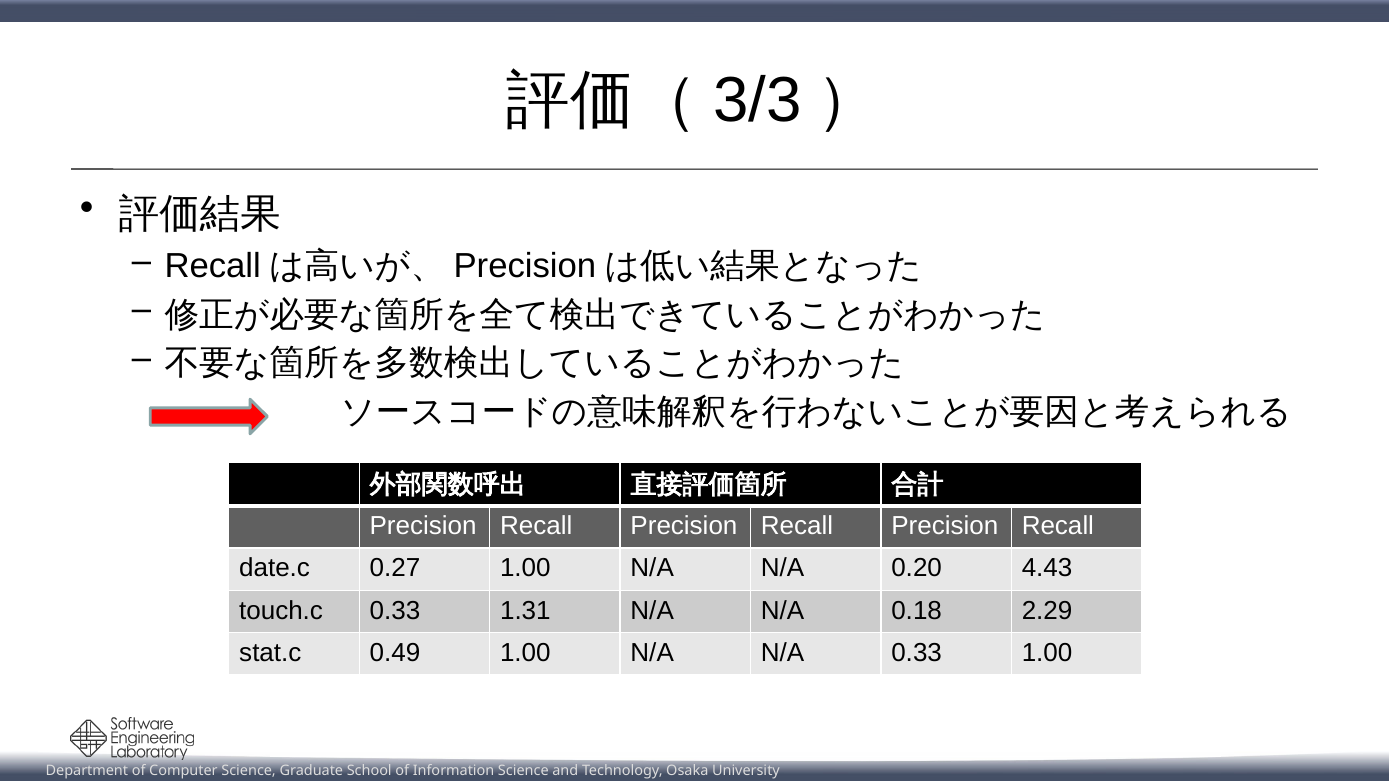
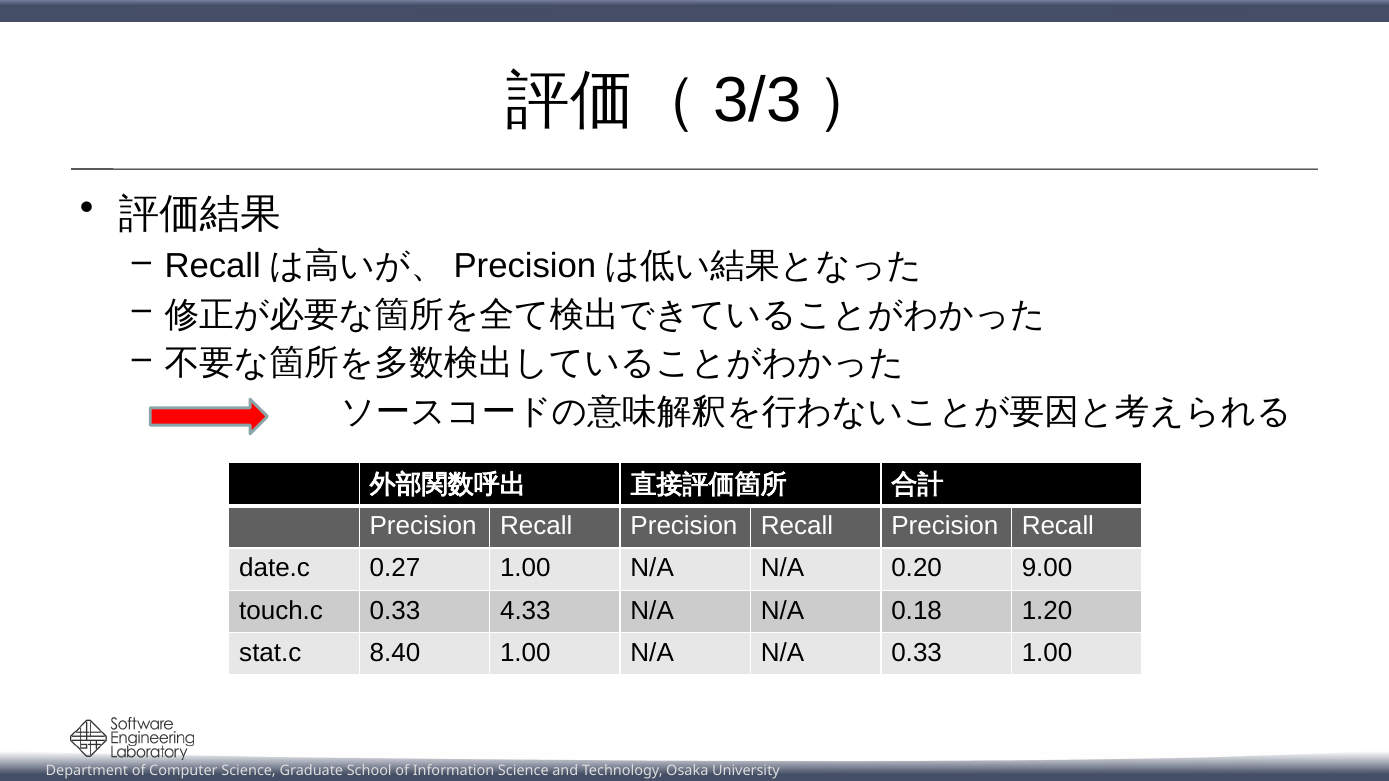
4.43: 4.43 -> 9.00 (1047, 569)
1.31: 1.31 -> 4.33 (525, 611)
2.29: 2.29 -> 1.20 (1047, 611)
0.49: 0.49 -> 8.40 (395, 653)
